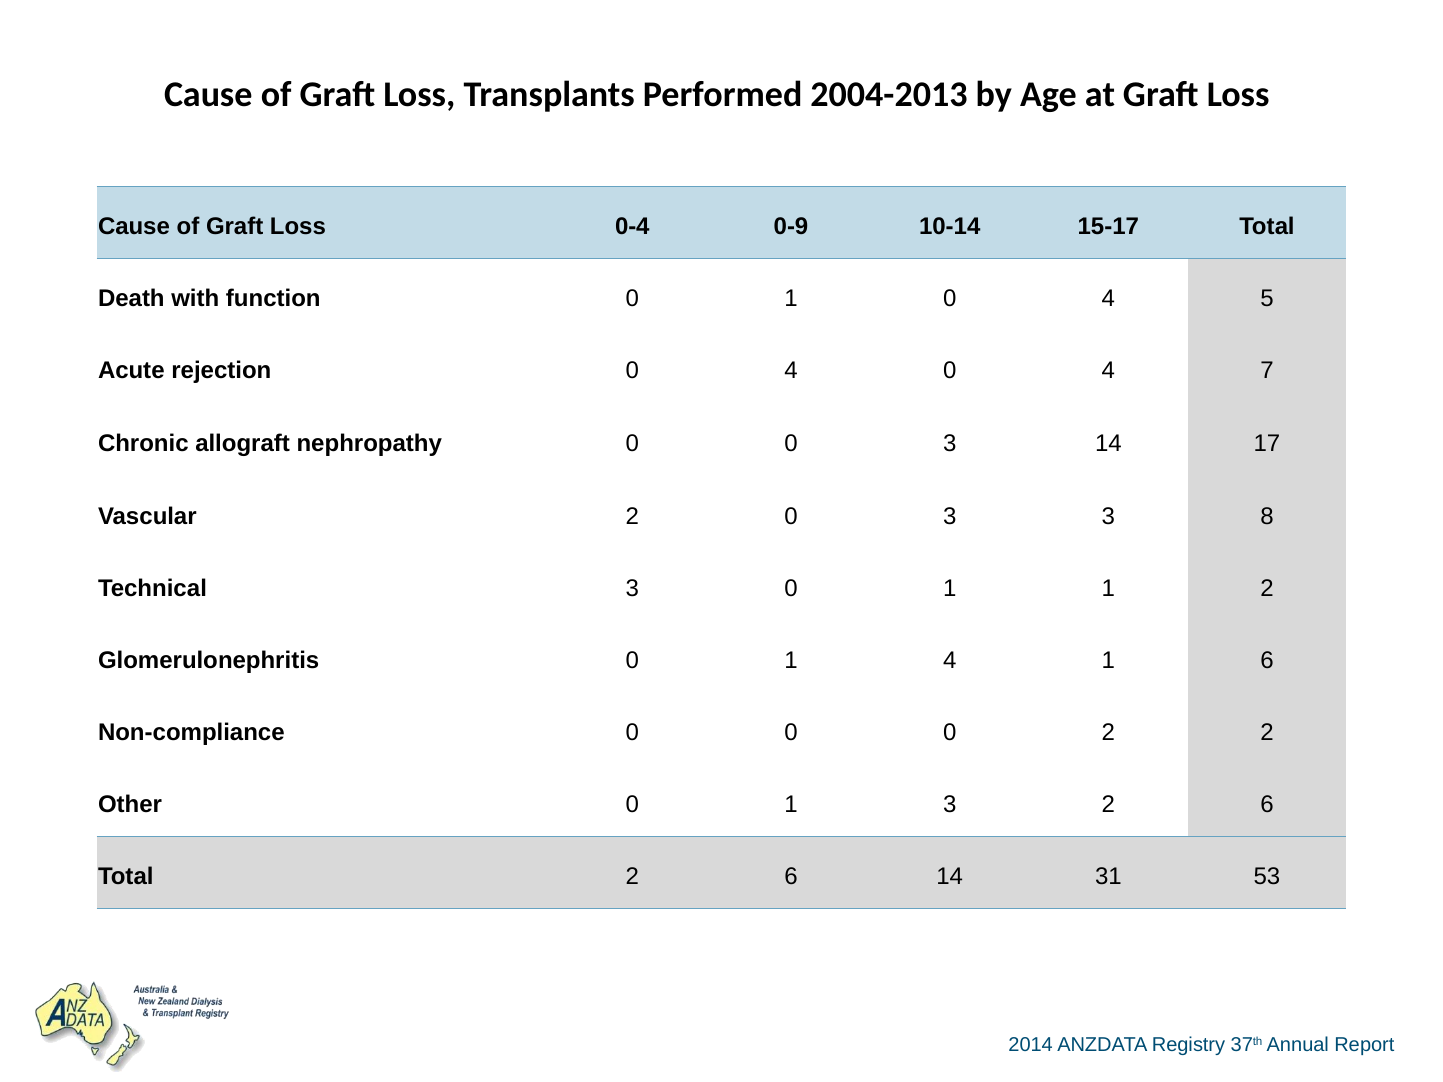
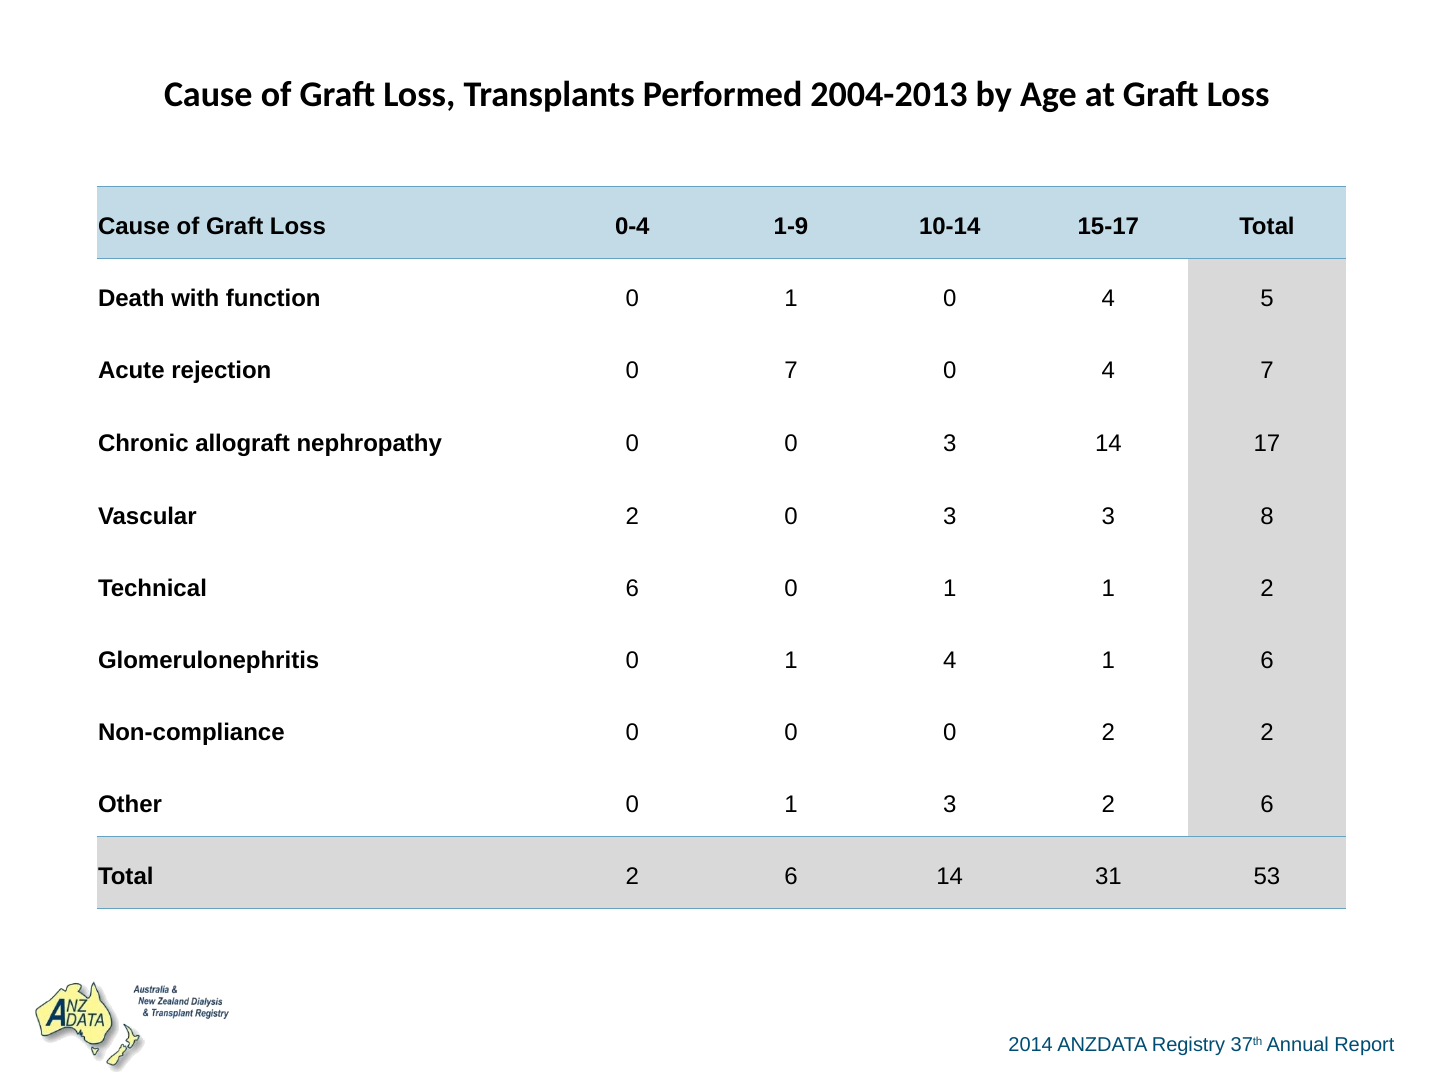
0-9: 0-9 -> 1-9 (791, 226)
rejection 0 4: 4 -> 7 (791, 370)
Technical 3: 3 -> 6 (632, 589)
